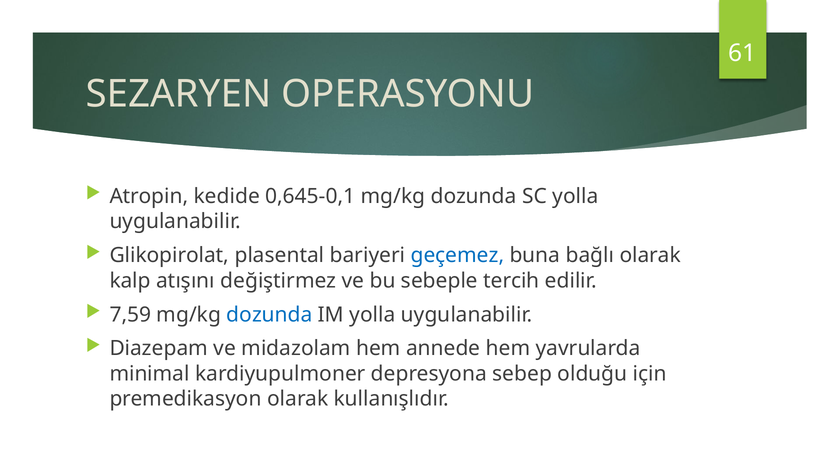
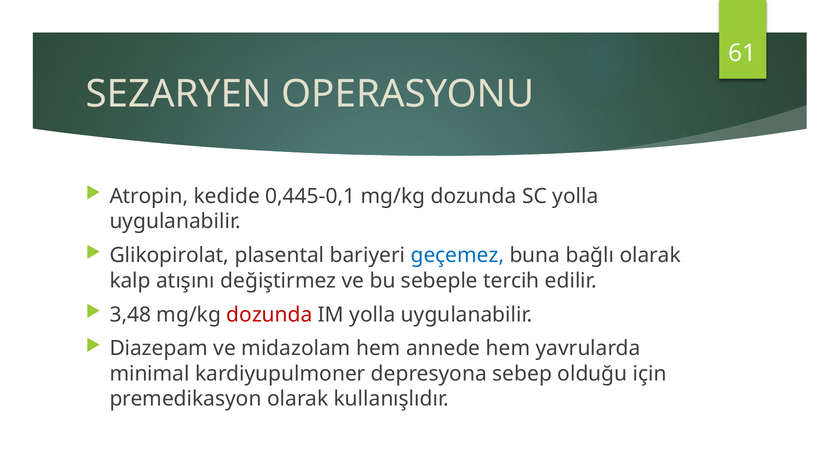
0,645-0,1: 0,645-0,1 -> 0,445-0,1 (310, 197)
7,59: 7,59 -> 3,48 (130, 315)
dozunda colour: blue -> red (269, 315)
